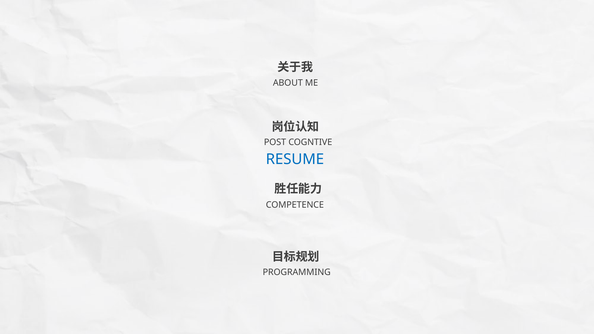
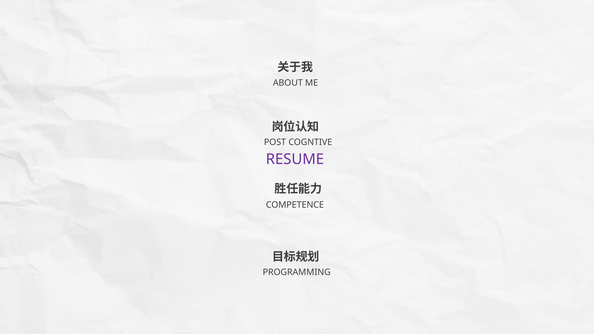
RESUME colour: blue -> purple (295, 159)
